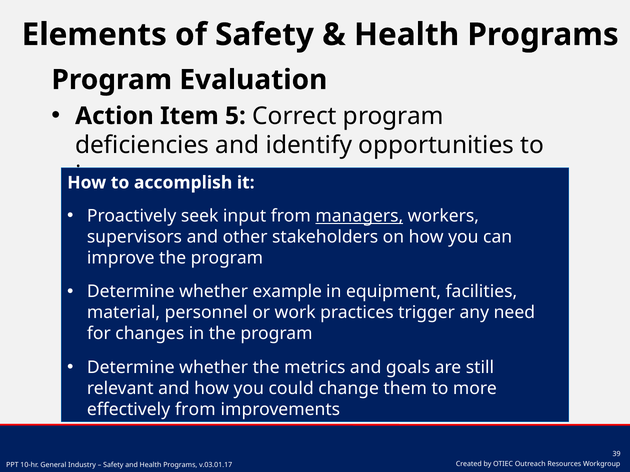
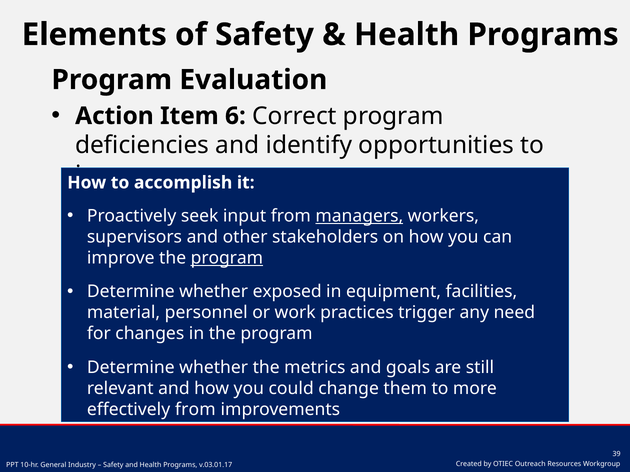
5: 5 -> 6 (235, 116)
program underline: none -> present (227, 258)
example: example -> exposed (287, 292)
